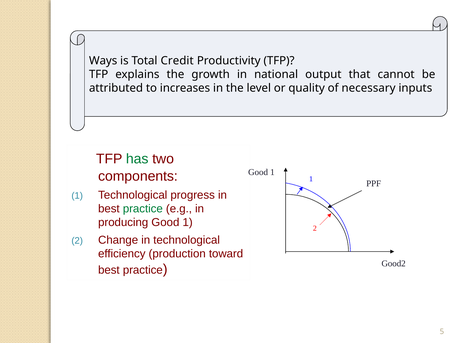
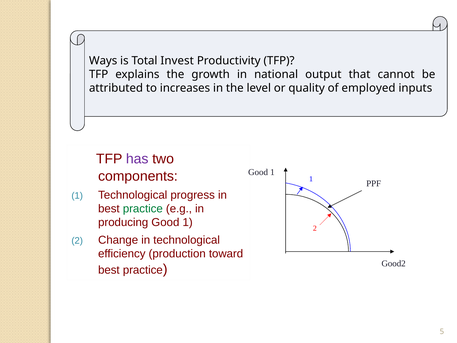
Credit: Credit -> Invest (177, 61)
necessary: necessary -> employed (369, 88)
has colour: green -> purple (137, 159)
